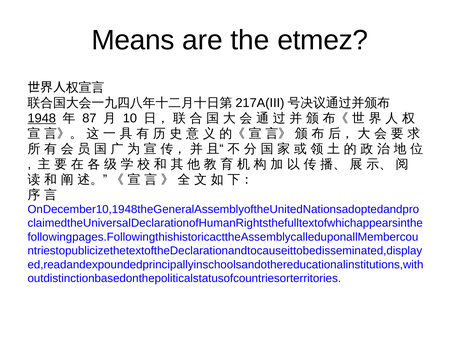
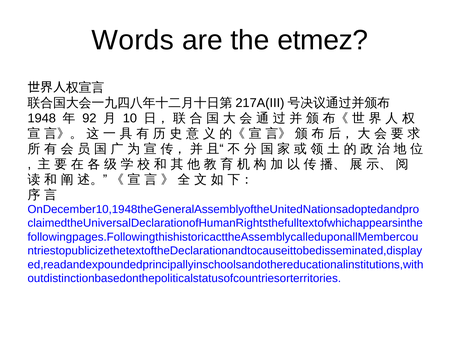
Means: Means -> Words (133, 40)
1948 underline: present -> none (42, 118)
87: 87 -> 92 (89, 118)
